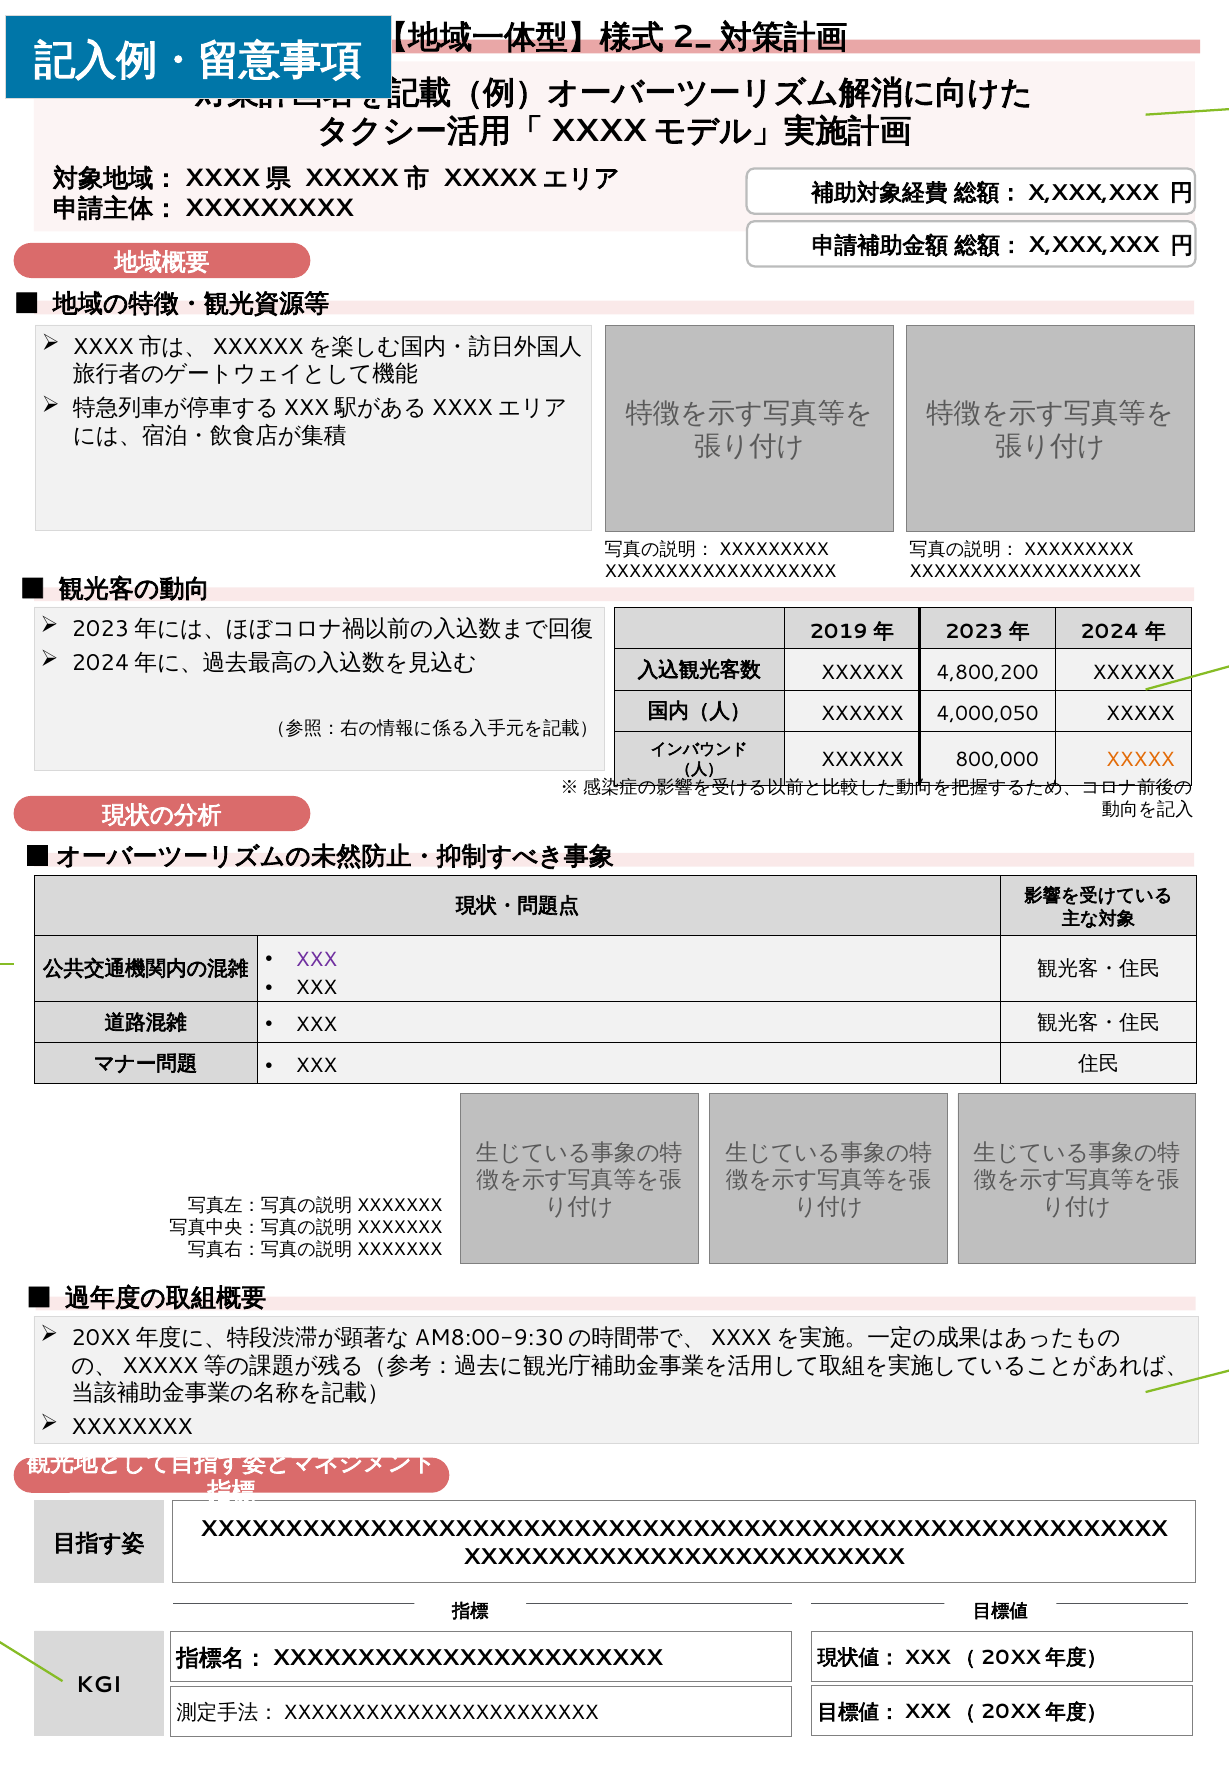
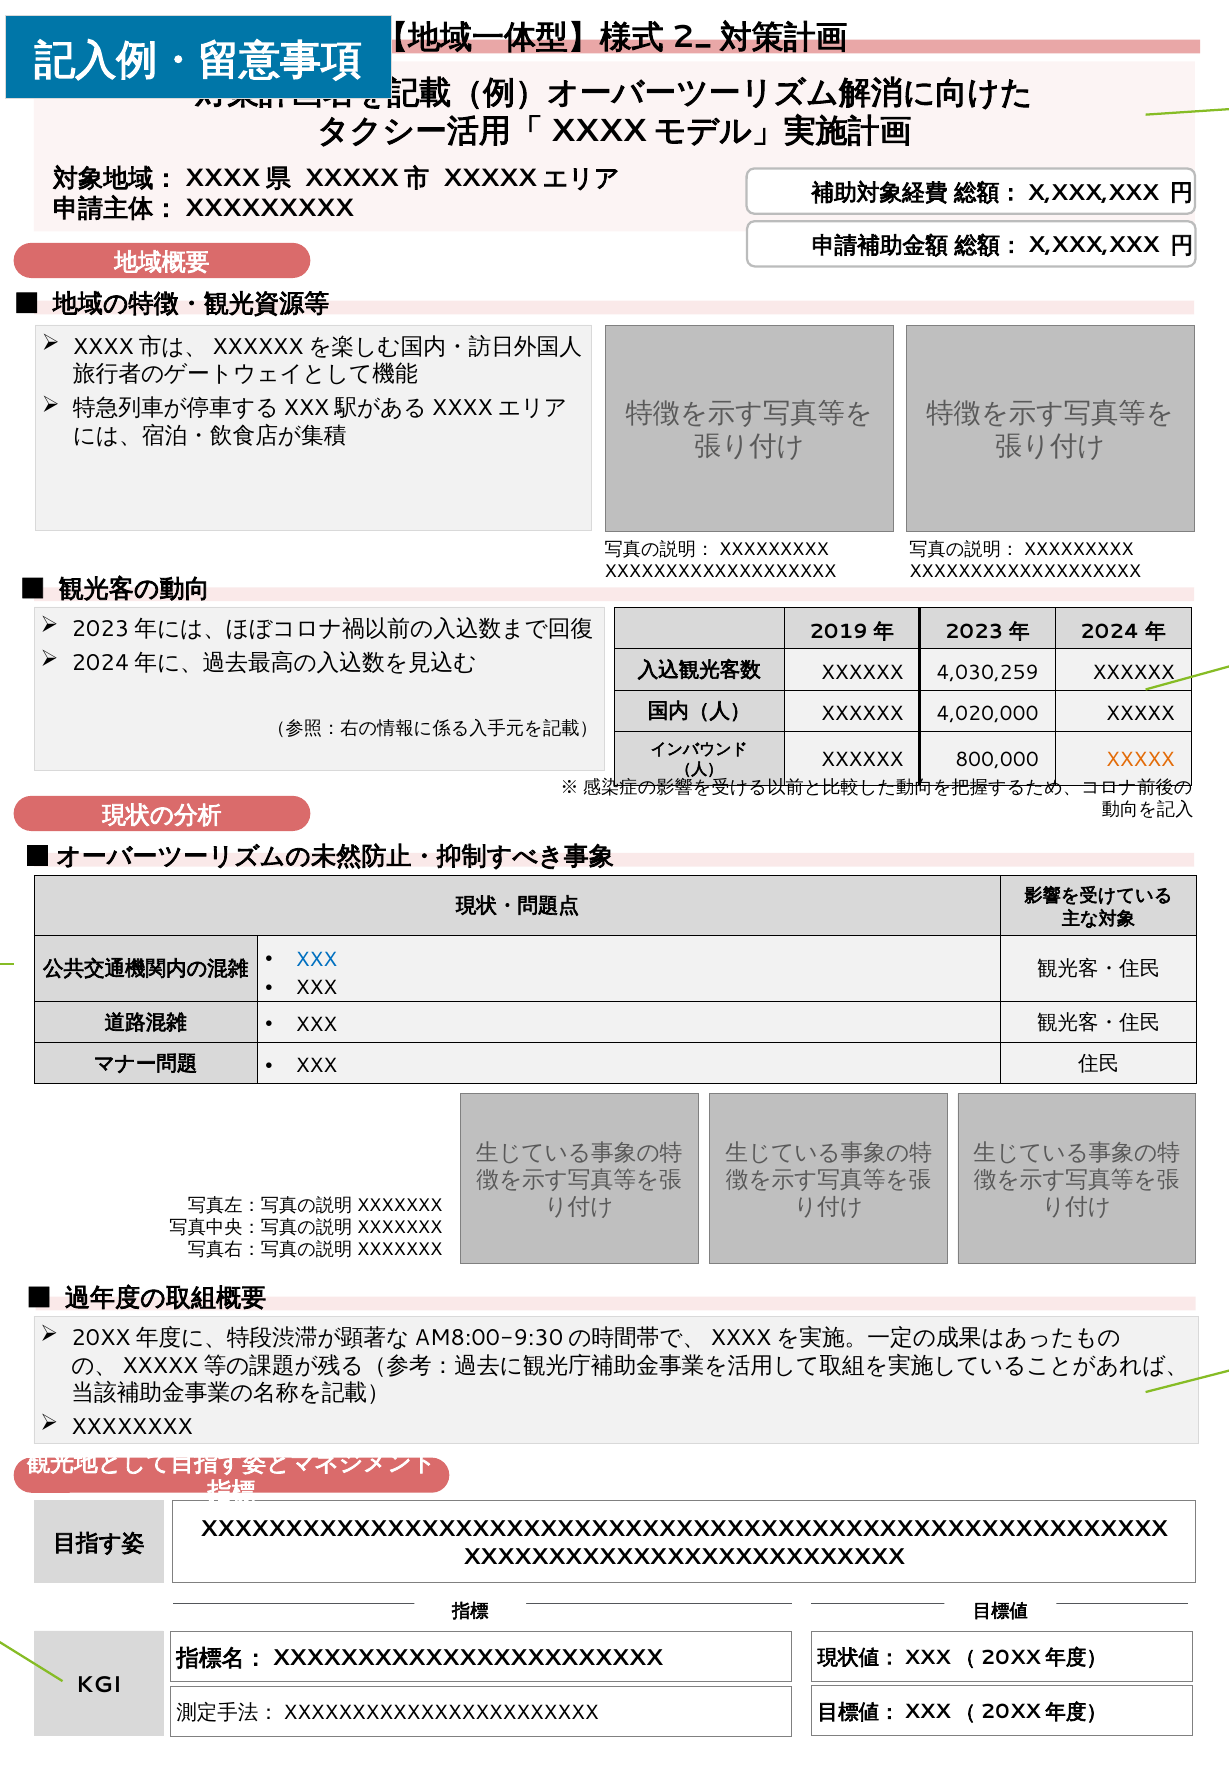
4,800,200: 4,800,200 -> 4,030,259 (988, 672)
4,000,050: 4,000,050 -> 4,020,000 (988, 713)
XXX colour: purple -> blue (317, 959)
